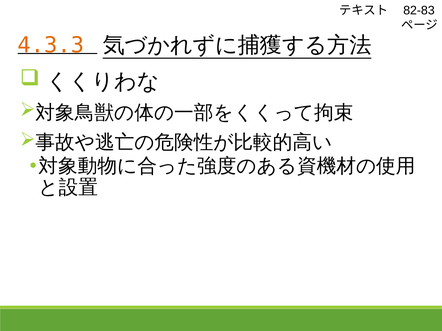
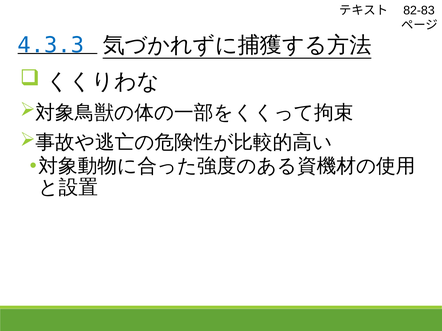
4.3.3 colour: orange -> blue (51, 45)
